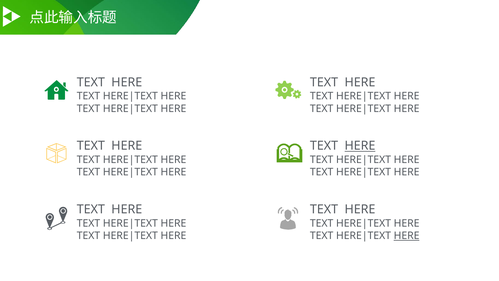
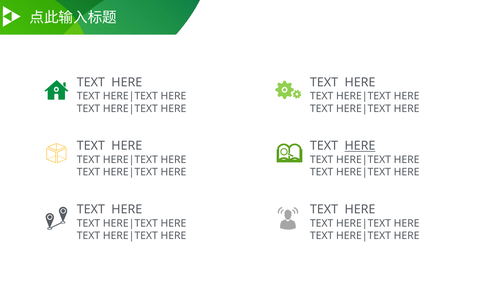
HERE underline: present -> none (407, 236)
